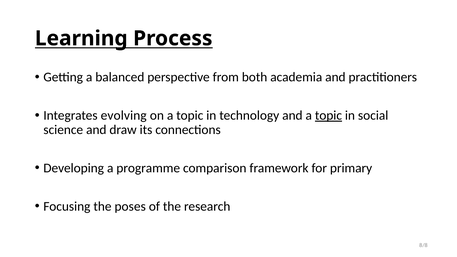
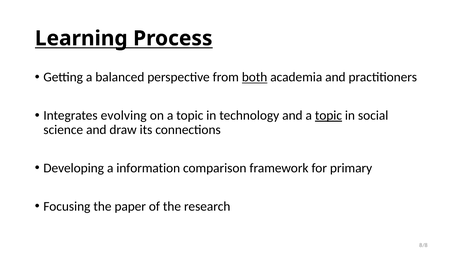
both underline: none -> present (255, 77)
programme: programme -> information (148, 168)
poses: poses -> paper (130, 206)
